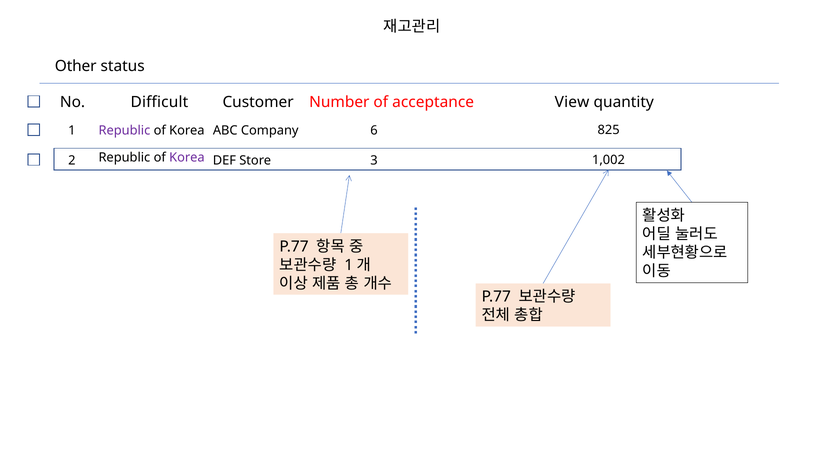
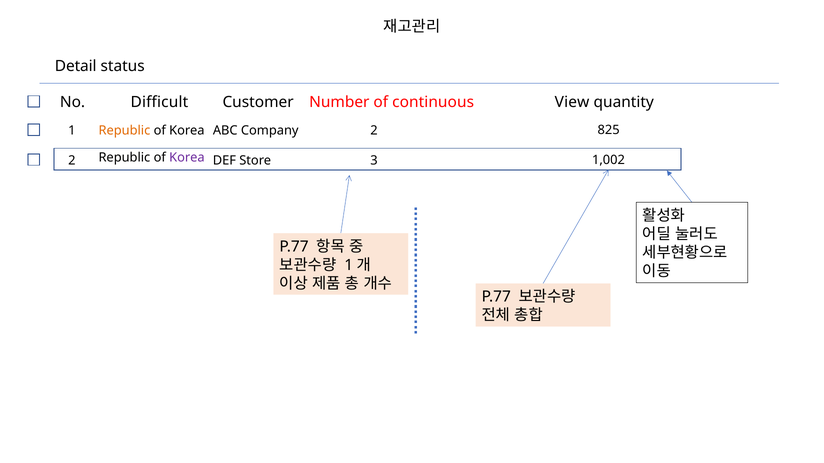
Other: Other -> Detail (76, 66)
acceptance: acceptance -> continuous (433, 102)
Republic colour: purple -> orange (124, 131)
Korea 6: 6 -> 2 (374, 131)
